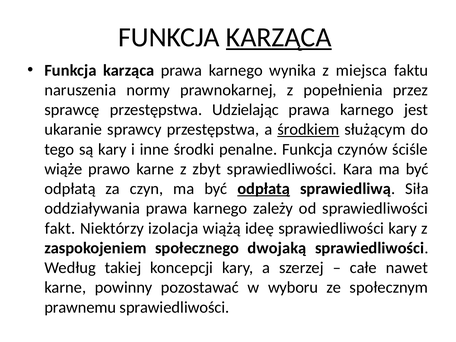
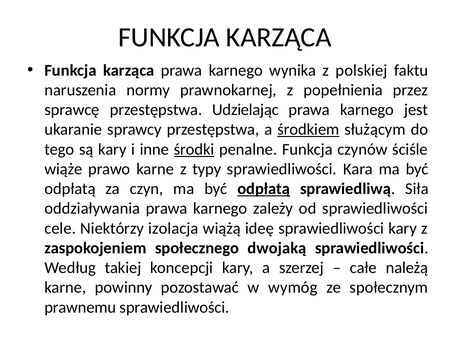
KARZĄCA underline: present -> none (279, 37)
miejsca: miejsca -> polskiej (362, 70)
środki underline: none -> present (194, 149)
zbyt: zbyt -> typy (207, 169)
fakt: fakt -> cele (60, 228)
nawet: nawet -> należą (407, 268)
wyboru: wyboru -> wymóg (293, 288)
